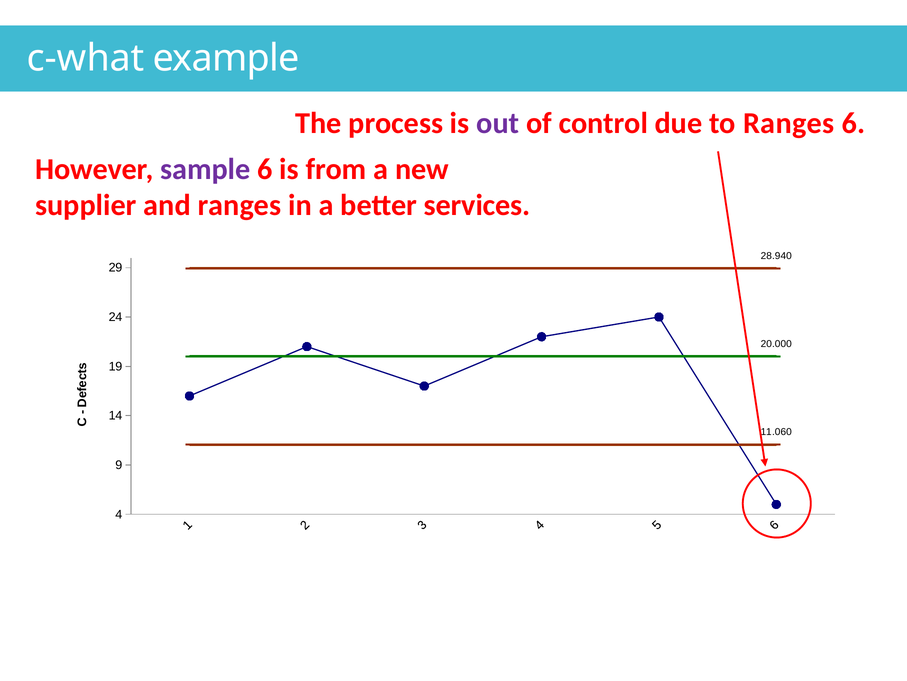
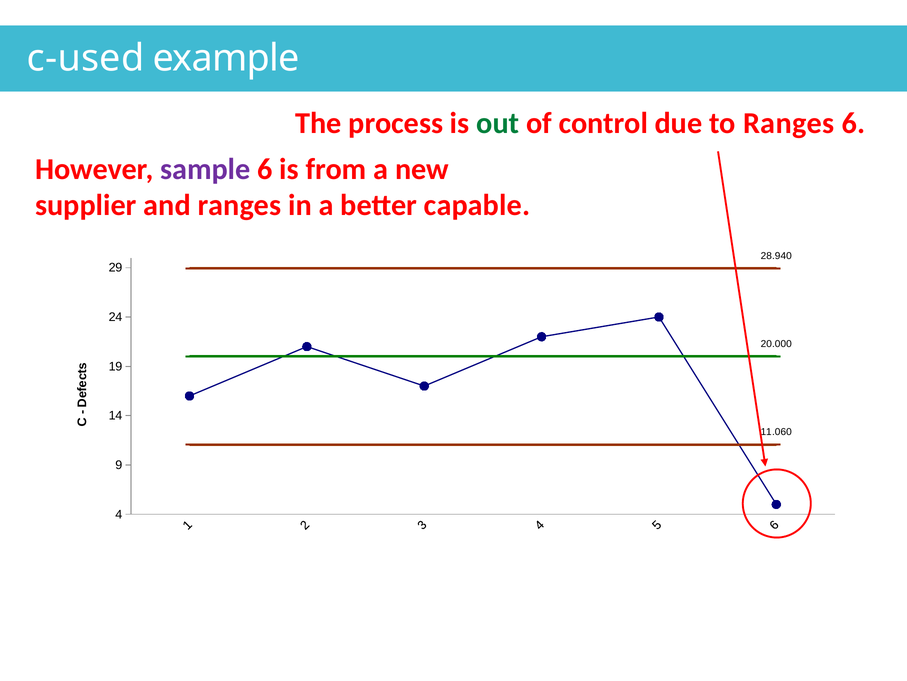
c-what: c-what -> c-used (86, 58)
out colour: purple -> green (498, 123)
services: services -> capable (477, 205)
